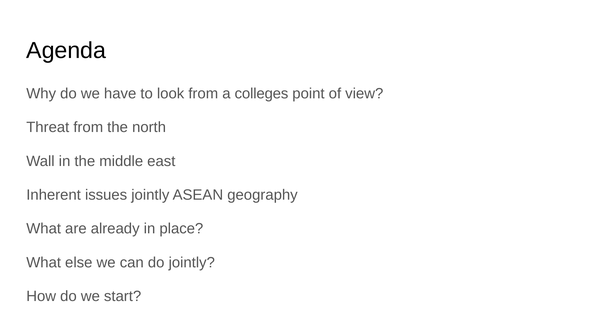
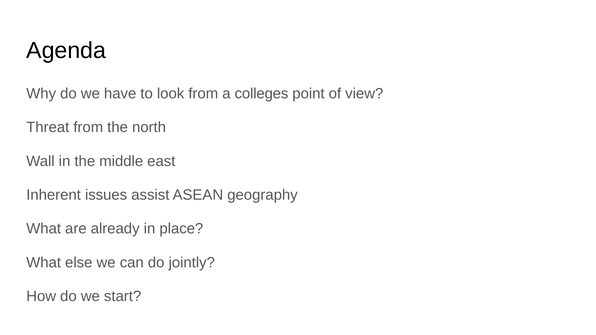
issues jointly: jointly -> assist (150, 195)
